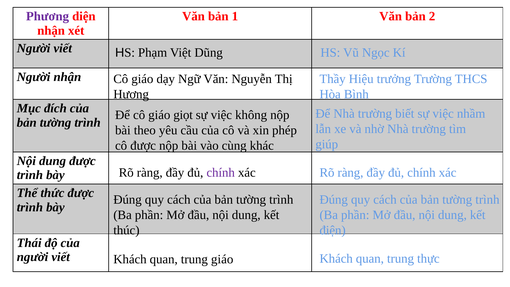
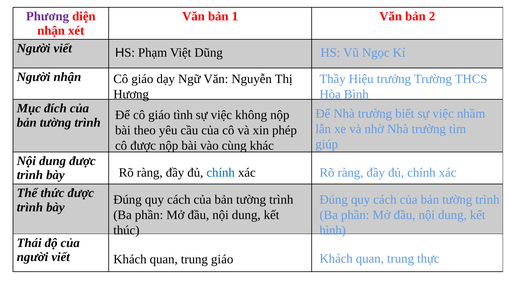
giọt: giọt -> tình (183, 115)
chính colour: purple -> blue (221, 173)
điện: điện -> hình (333, 230)
